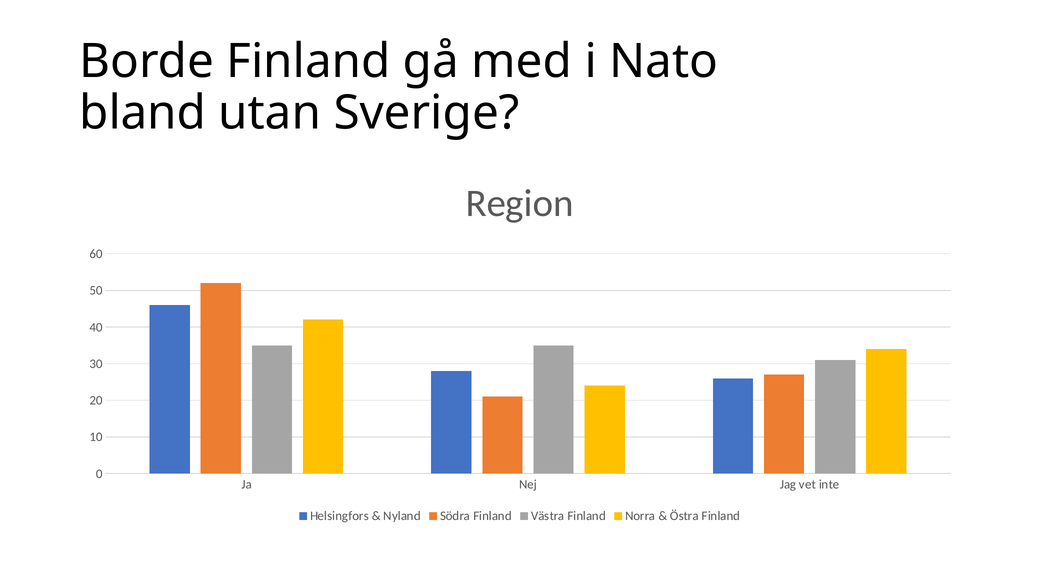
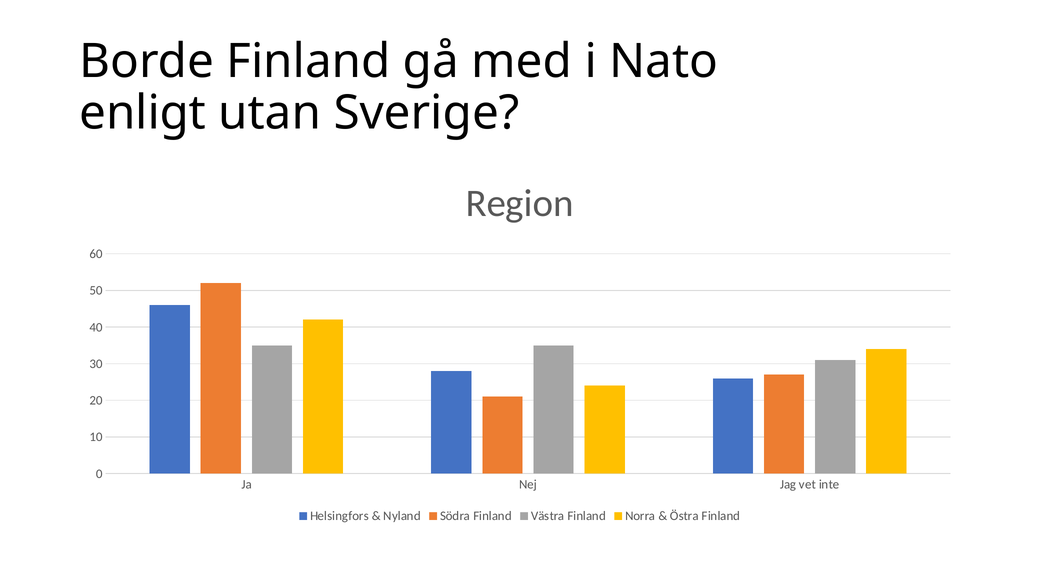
bland: bland -> enligt (143, 113)
